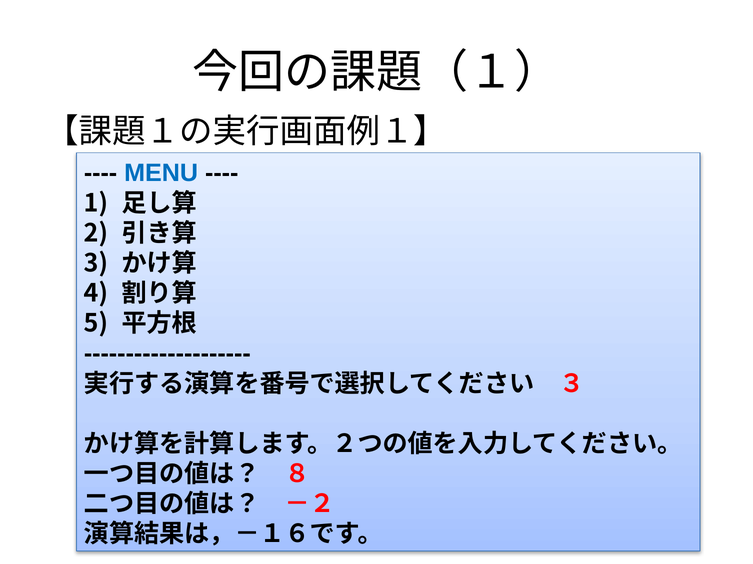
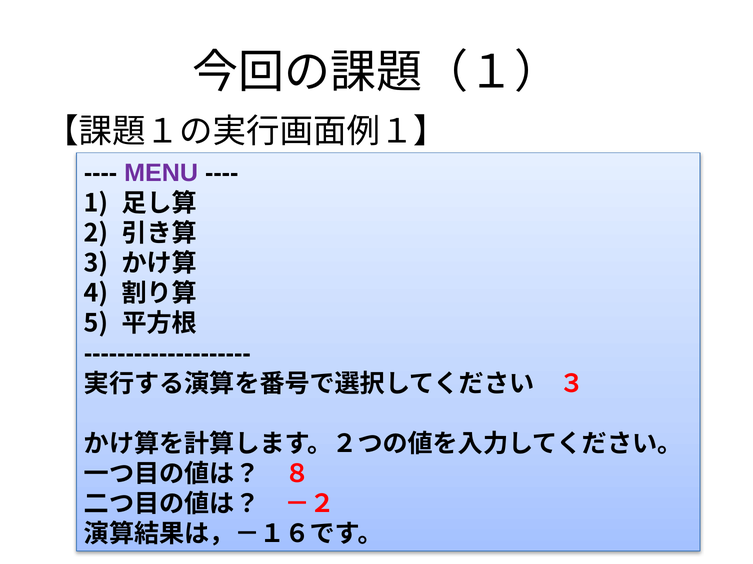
MENU colour: blue -> purple (161, 173)
